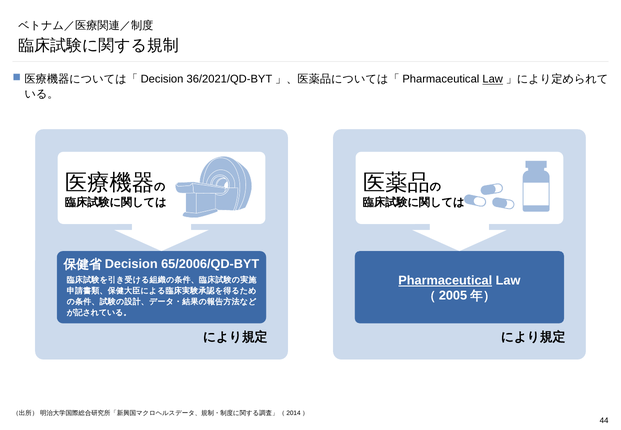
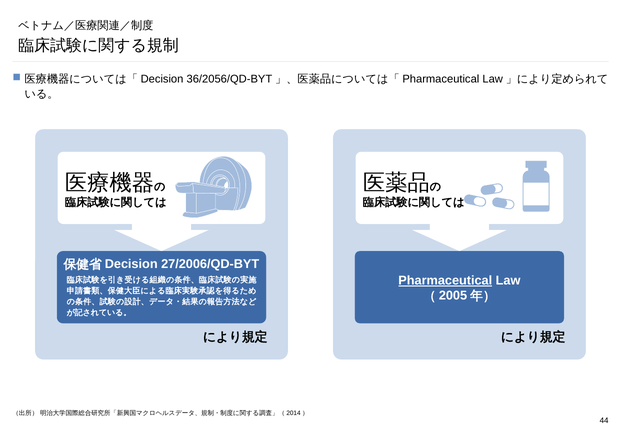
36/2021/QD-BYT: 36/2021/QD-BYT -> 36/2056/QD-BYT (229, 79)
Law underline: present -> none (493, 79)
65/2006/QD-BYT: 65/2006/QD-BYT -> 27/2006/QD-BYT (210, 264)
